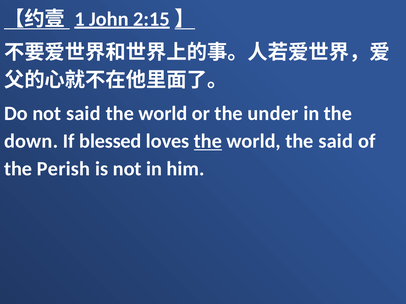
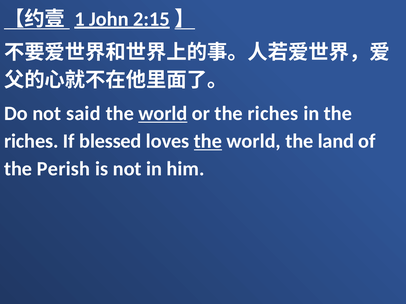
world underline: none -> present (163, 114)
or the under: under -> riches (273, 114)
down: down -> riches (31, 141)
the said: said -> land (336, 141)
